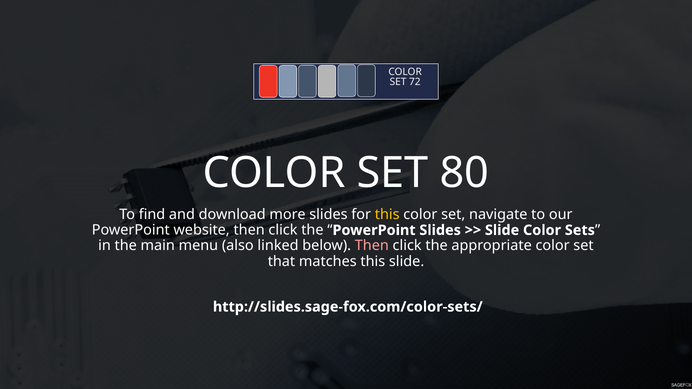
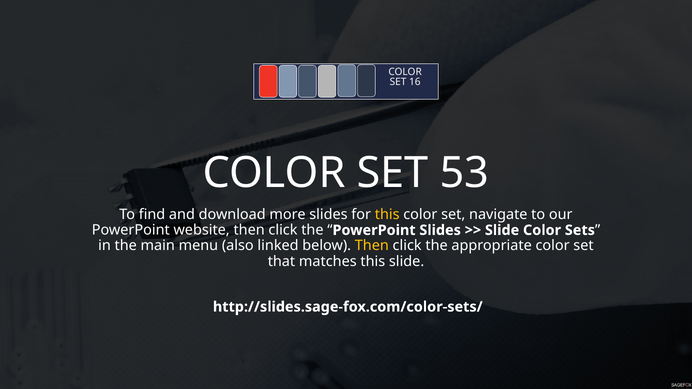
72: 72 -> 16 (415, 82)
80: 80 -> 53 (464, 173)
Then colour: pink -> yellow (372, 246)
